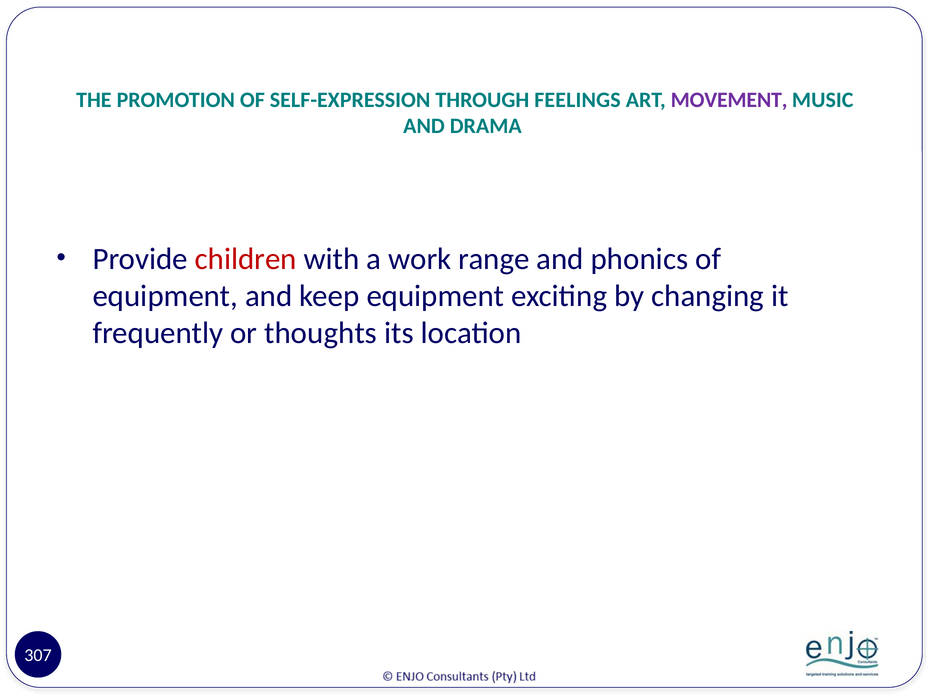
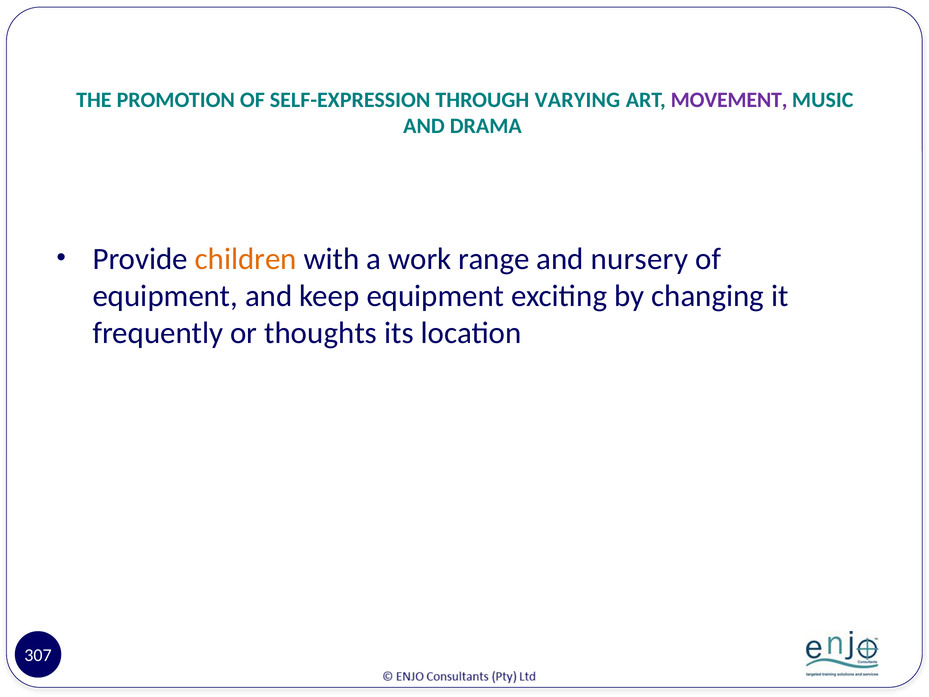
FEELINGS: FEELINGS -> VARYING (577, 100)
children colour: red -> orange (246, 259)
phonics: phonics -> nursery (639, 259)
